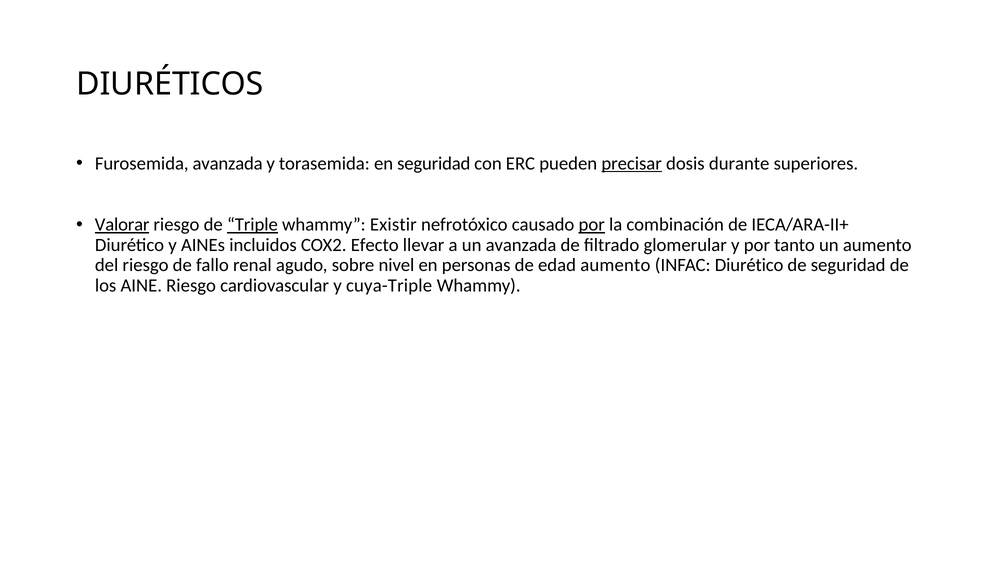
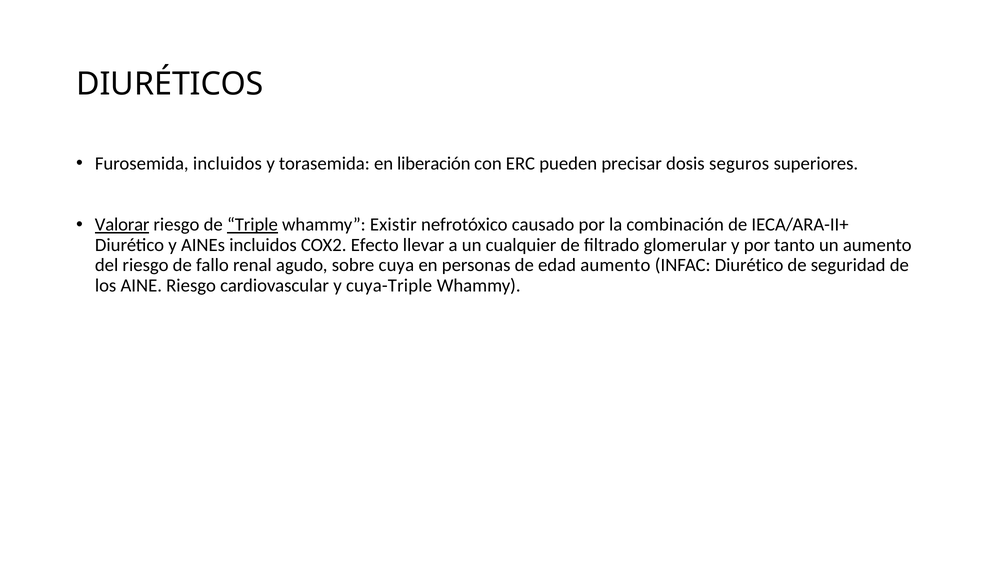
Furosemida avanzada: avanzada -> incluidos (227, 163)
en seguridad: seguridad -> liberación (434, 163)
precisar underline: present -> none (632, 163)
durante: durante -> seguros (739, 163)
por underline: present -> none (592, 225)
un avanzada: avanzada -> cualquier (521, 245)
nivel: nivel -> cuya (396, 265)
